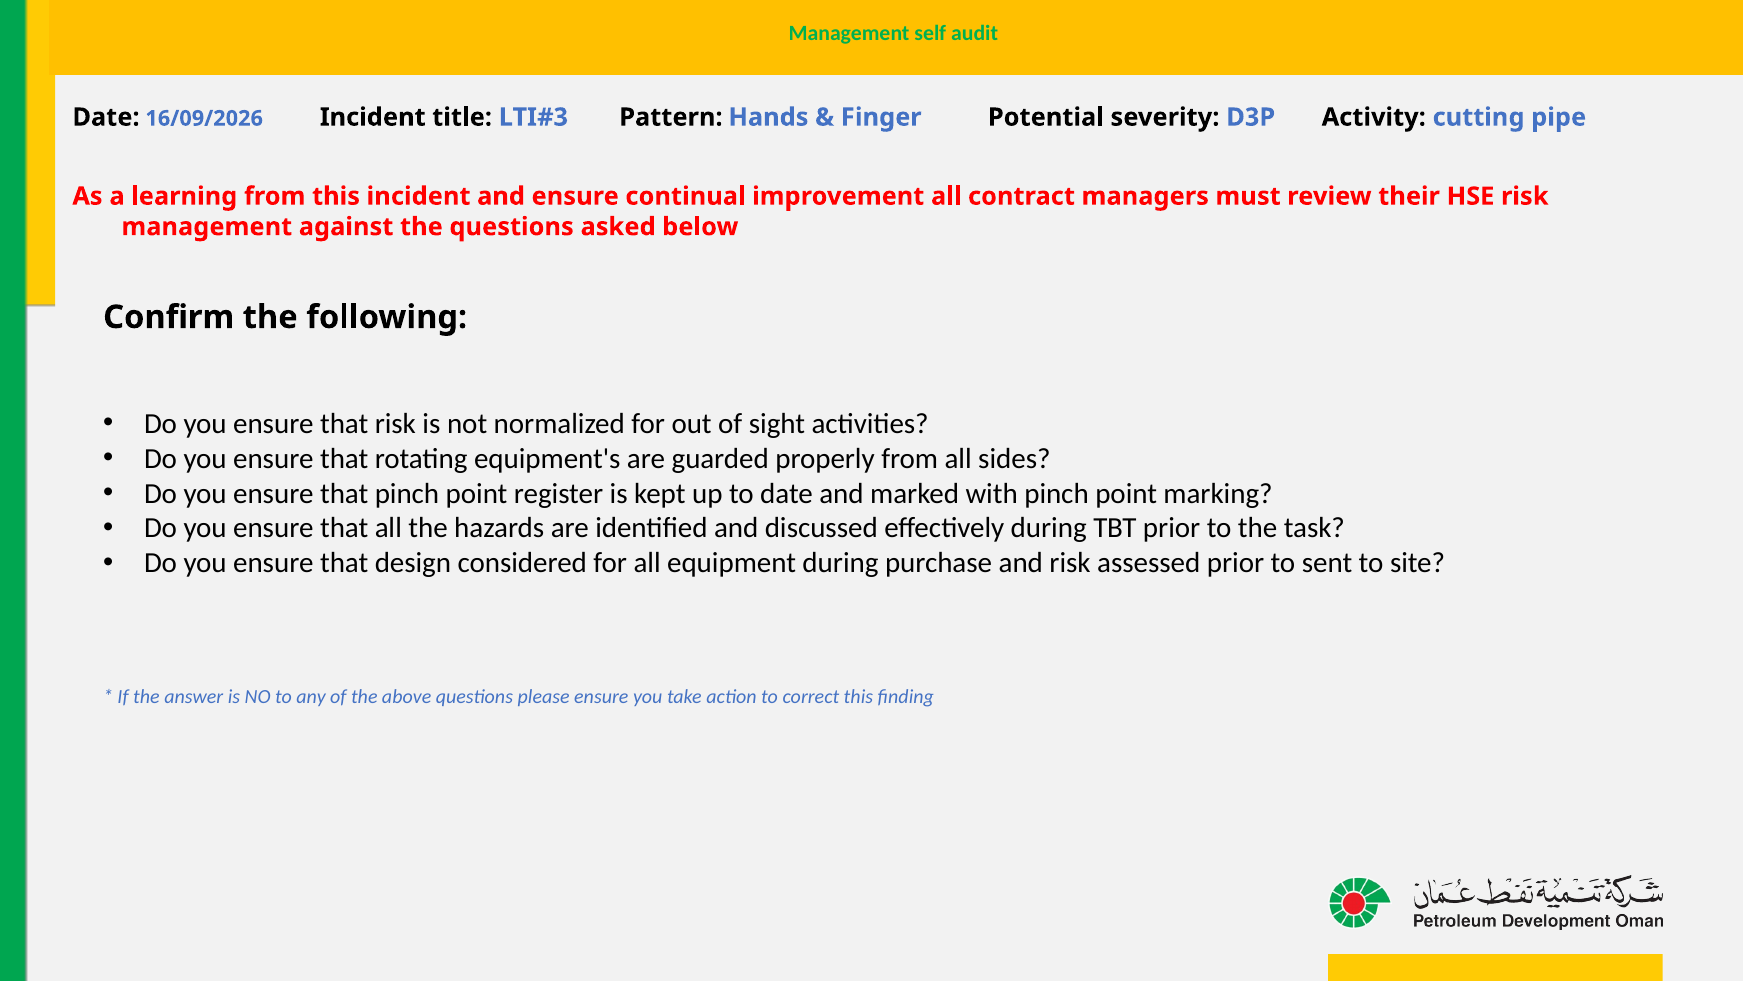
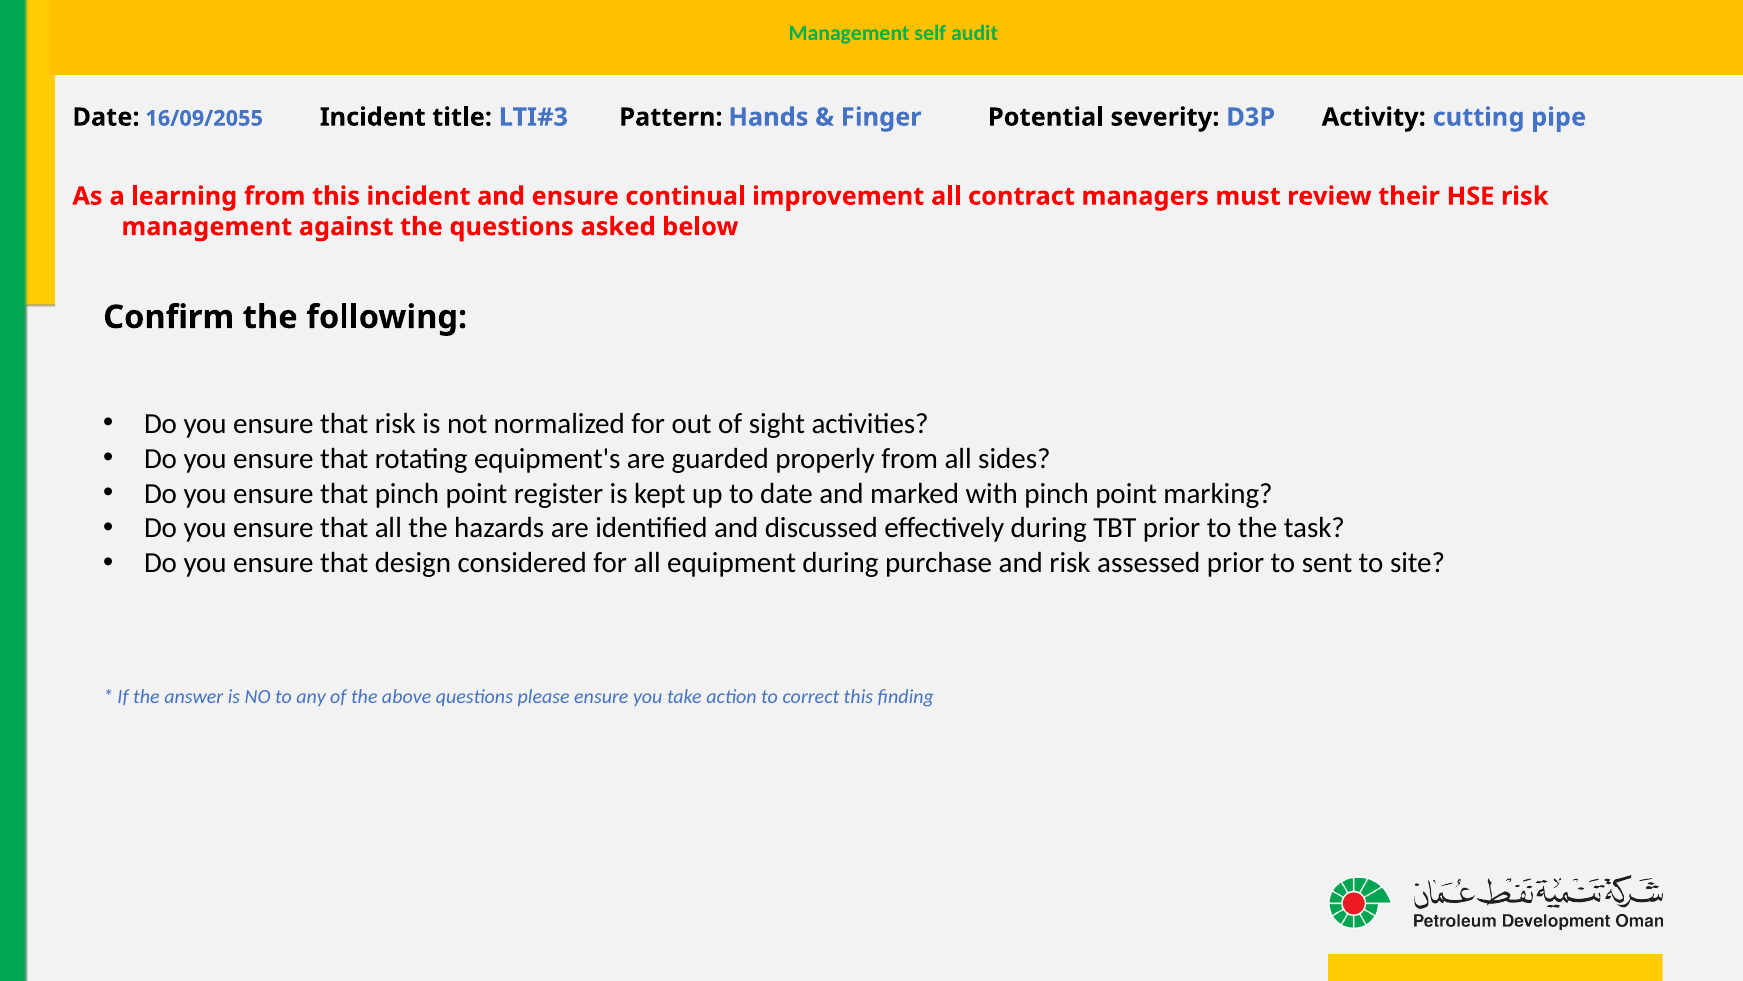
16/09/2026: 16/09/2026 -> 16/09/2055 (204, 118)
